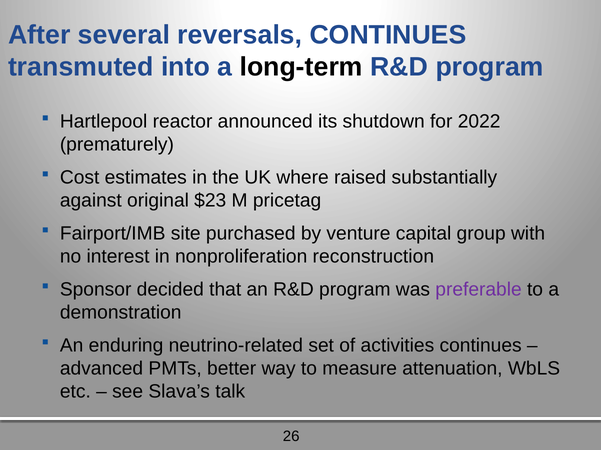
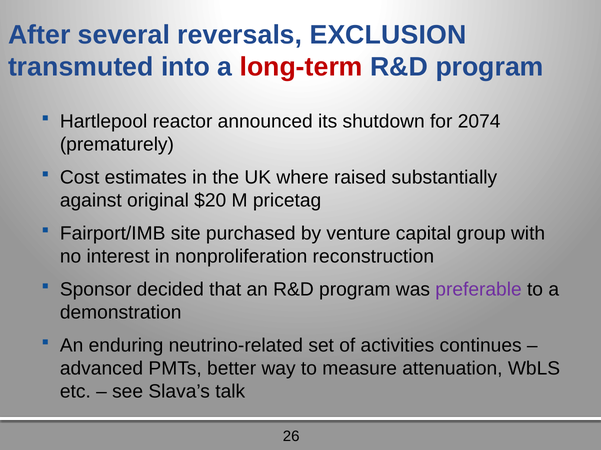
reversals CONTINUES: CONTINUES -> EXCLUSION (388, 35)
long-term colour: black -> red (301, 67)
2022: 2022 -> 2074 (479, 122)
$23: $23 -> $20 (210, 201)
